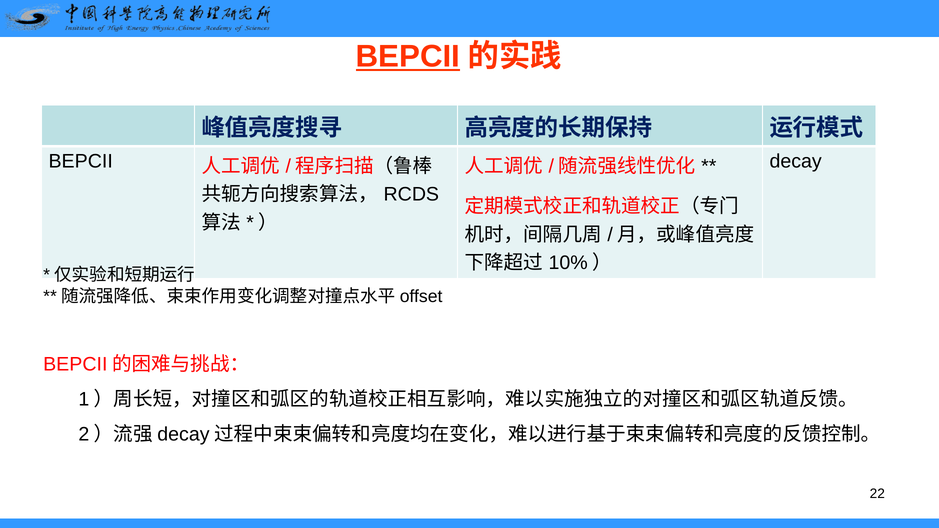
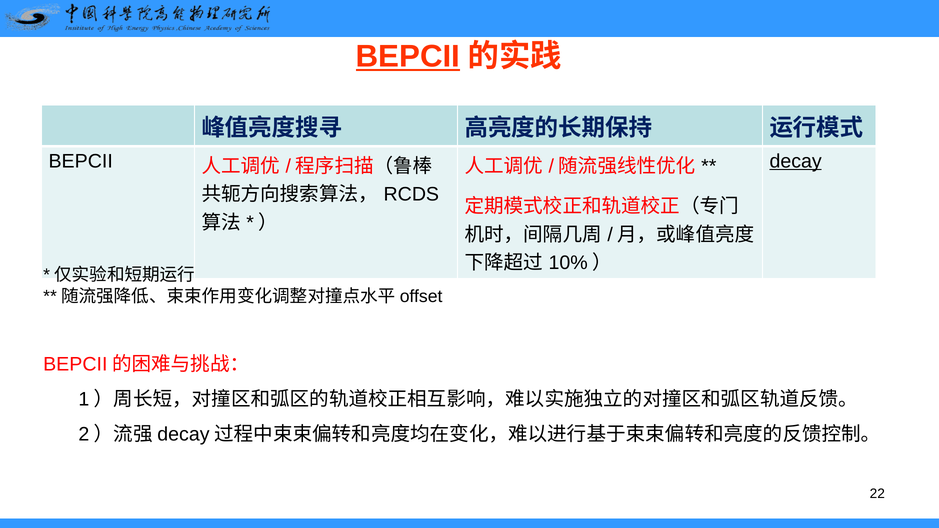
decay underline: none -> present (796, 161)
